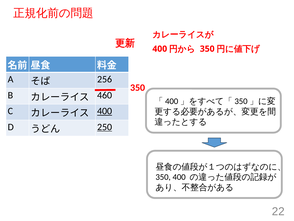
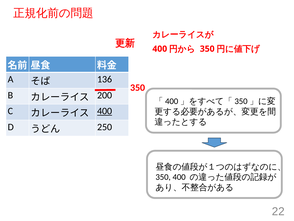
256: 256 -> 136 (105, 79)
460: 460 -> 200 (105, 95)
250 underline: present -> none (105, 127)
